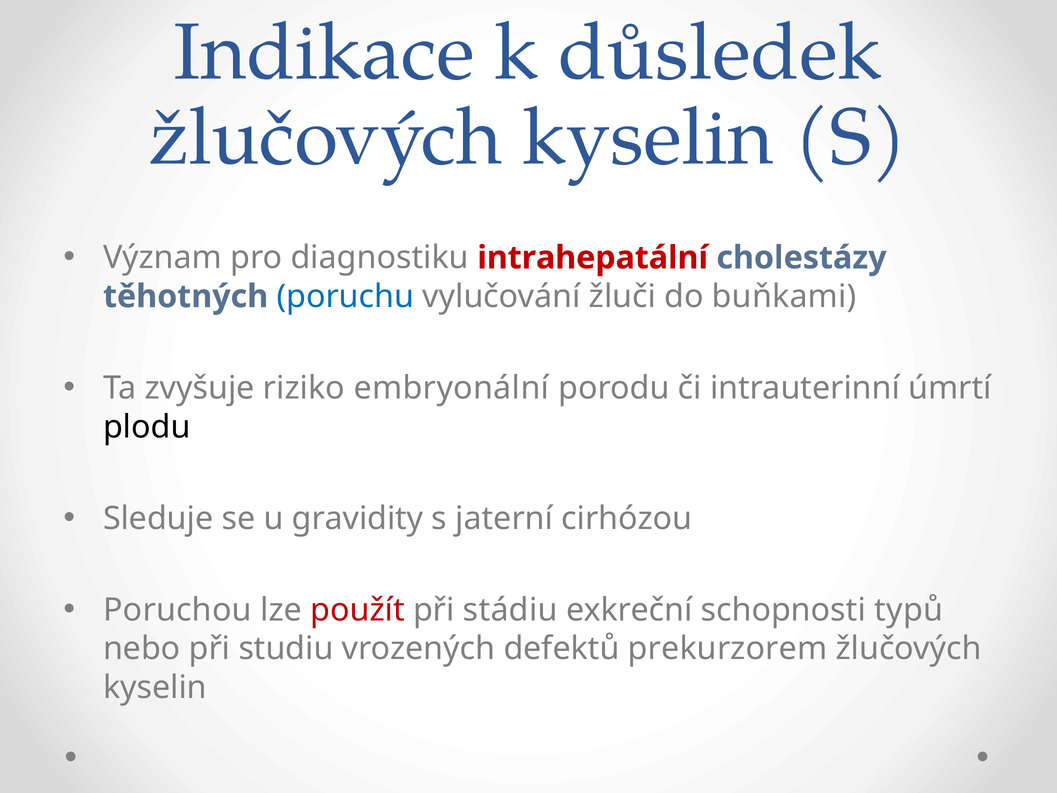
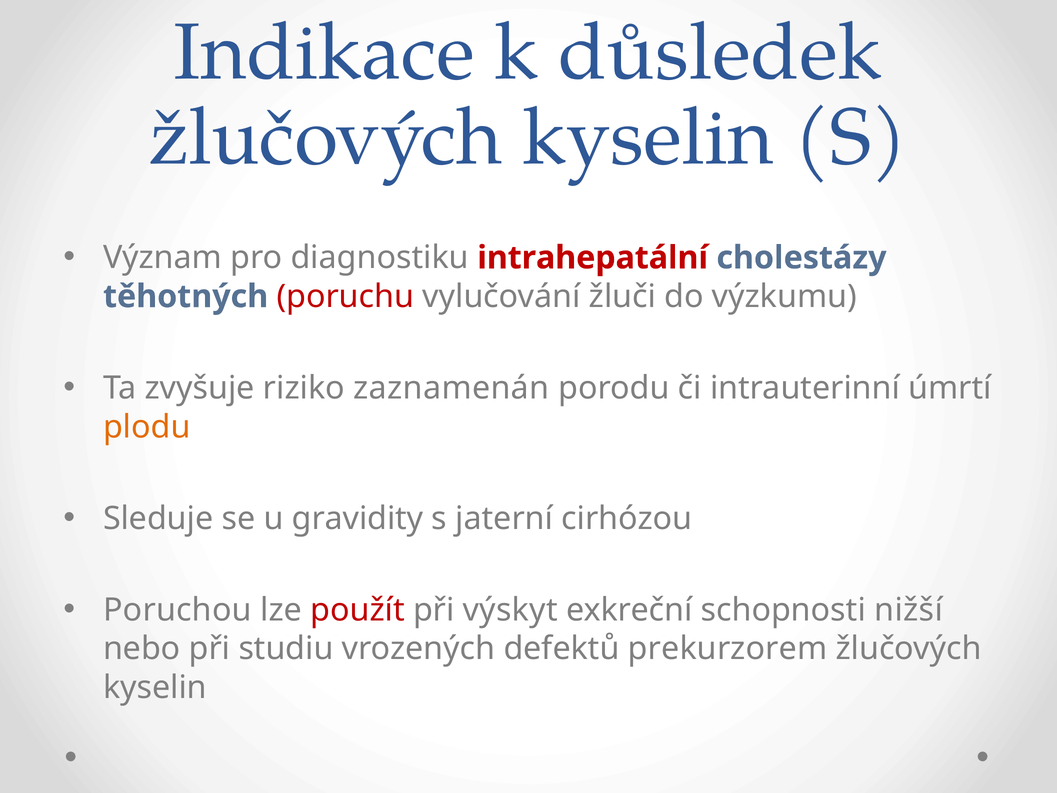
poruchu colour: blue -> red (345, 296)
buňkami: buňkami -> výzkumu (784, 296)
embryonální: embryonální -> zaznamenán (451, 388)
plodu colour: black -> orange (147, 427)
stádiu: stádiu -> výskyt (510, 610)
typů: typů -> nižší (909, 610)
